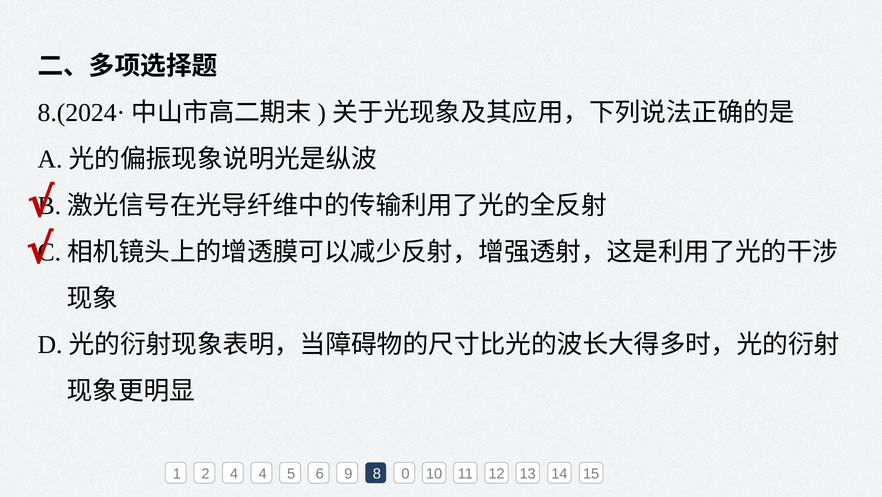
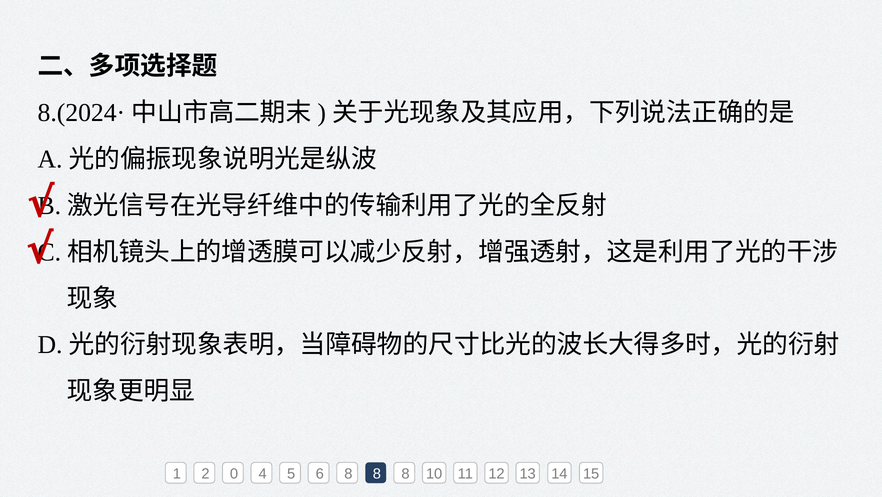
2 4: 4 -> 0 (234, 473)
6 9: 9 -> 8 (348, 473)
0: 0 -> 8 (405, 473)
